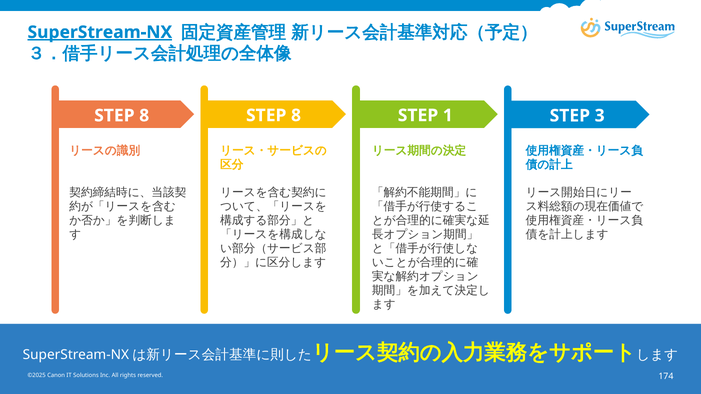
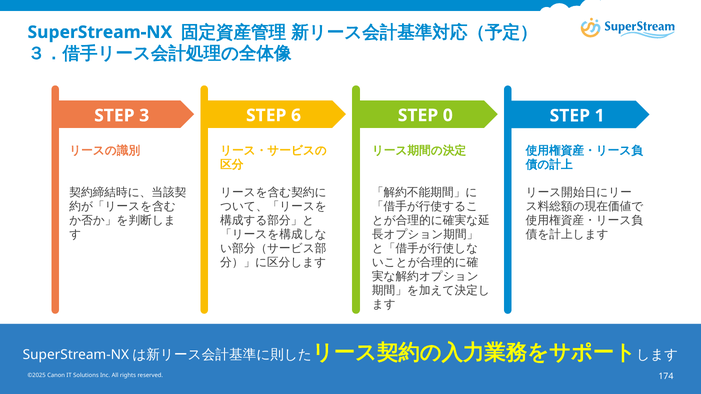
SuperStream-NX underline: present -> none (100, 32)
8: 8 -> 3 (144, 116)
8: 8 -> 6 (296, 115)
1: 1 -> 0 (448, 115)
3: 3 -> 1 (600, 116)
